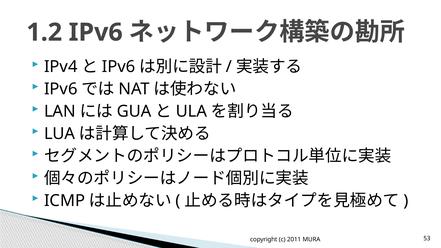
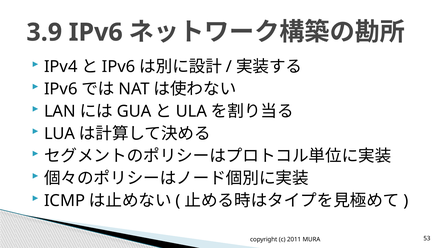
1.2: 1.2 -> 3.9 (44, 32)
